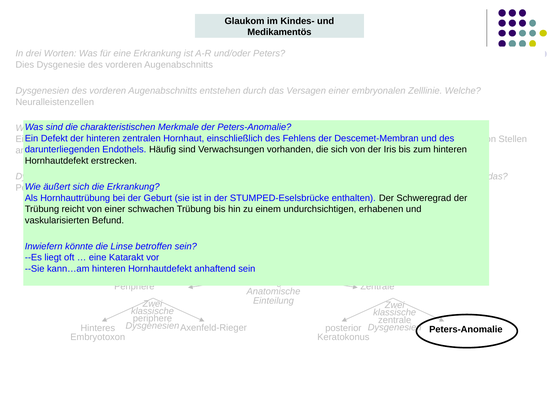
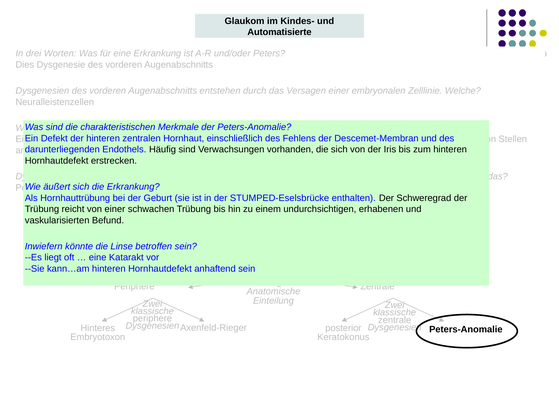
Medikamentös: Medikamentös -> Automatisierte (279, 32)
